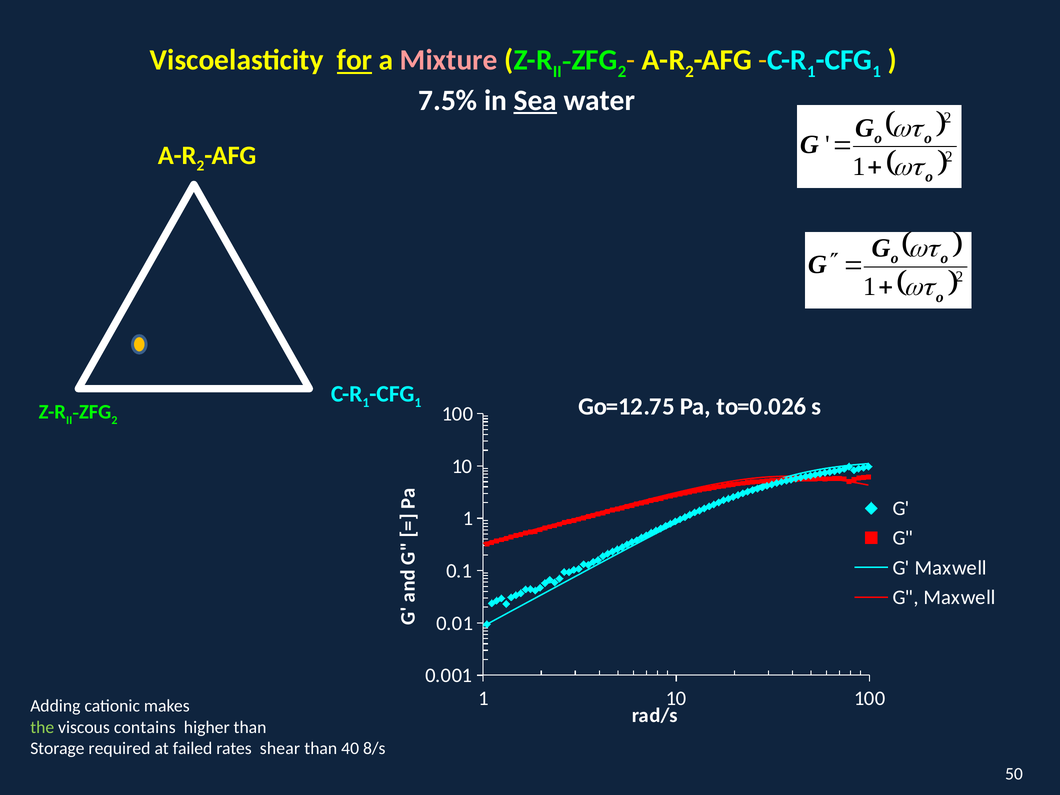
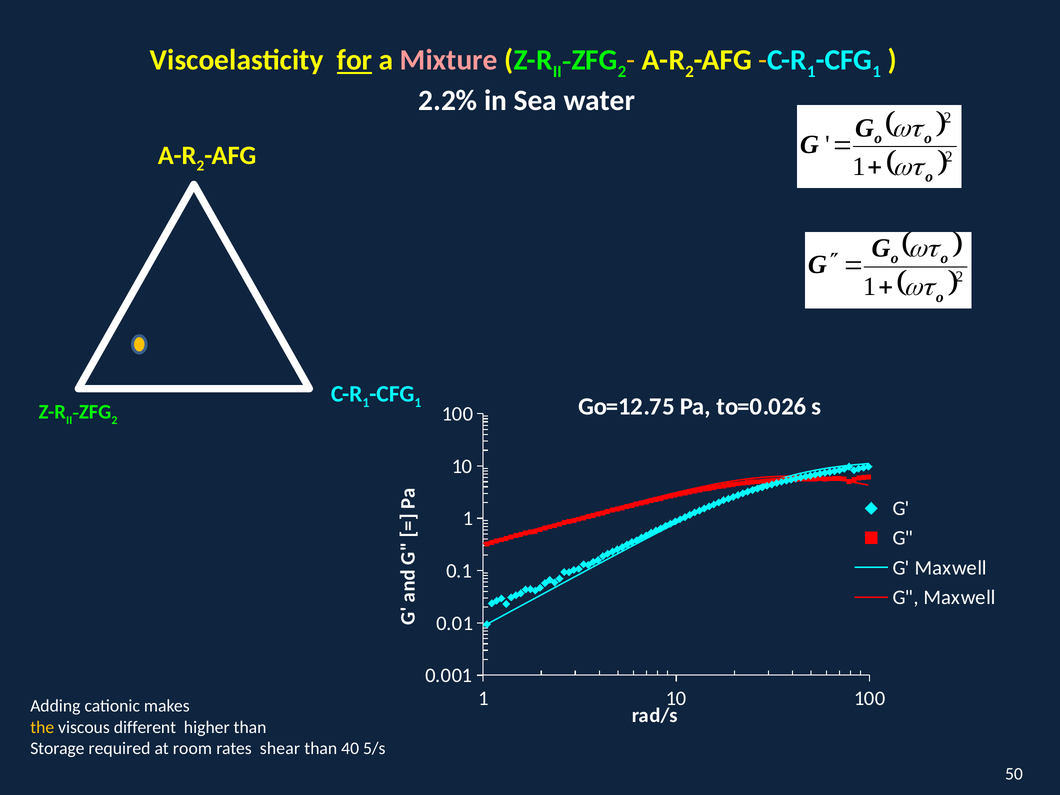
7.5%: 7.5% -> 2.2% (448, 100)
Sea underline: present -> none (535, 100)
the colour: light green -> yellow (42, 727)
contains: contains -> different (145, 727)
failed: failed -> room (192, 748)
8/s: 8/s -> 5/s (374, 748)
